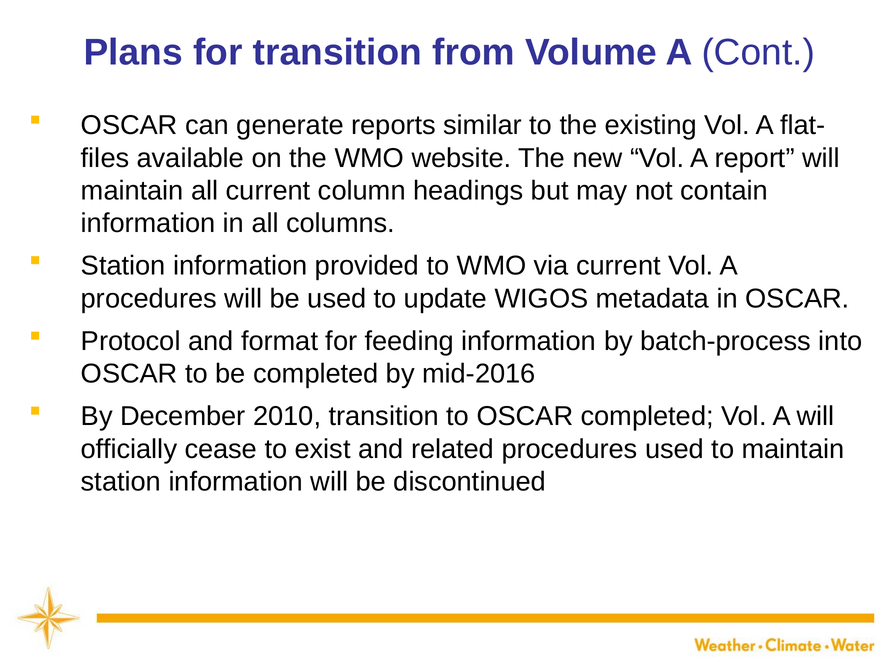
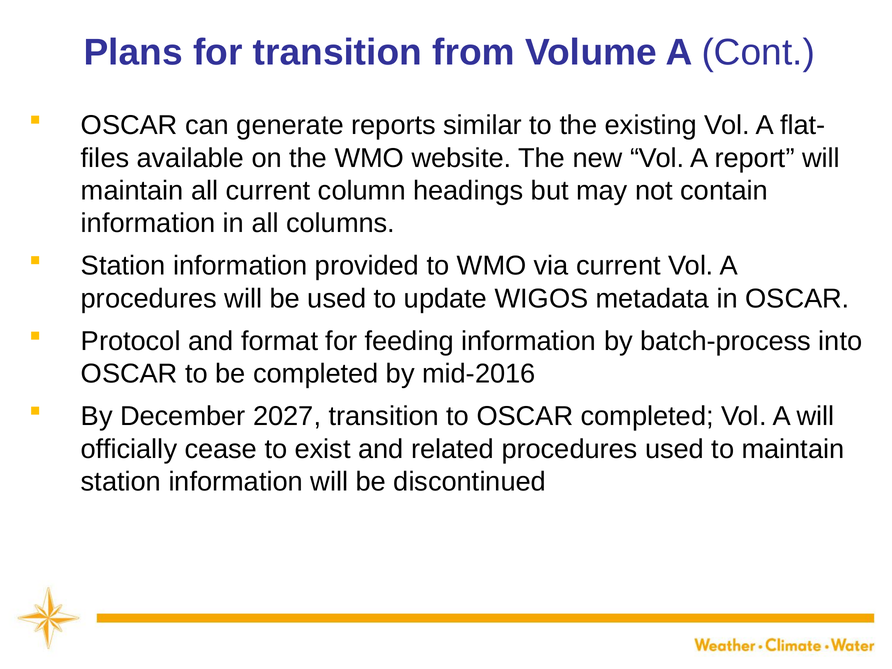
2010: 2010 -> 2027 (287, 416)
